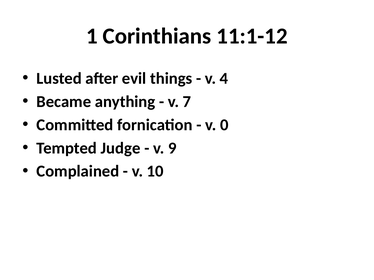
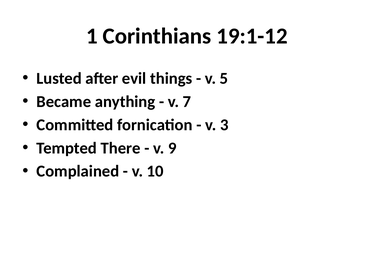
11:1-12: 11:1-12 -> 19:1-12 (252, 36)
4: 4 -> 5 (224, 78)
0: 0 -> 3 (224, 125)
Judge: Judge -> There (121, 148)
